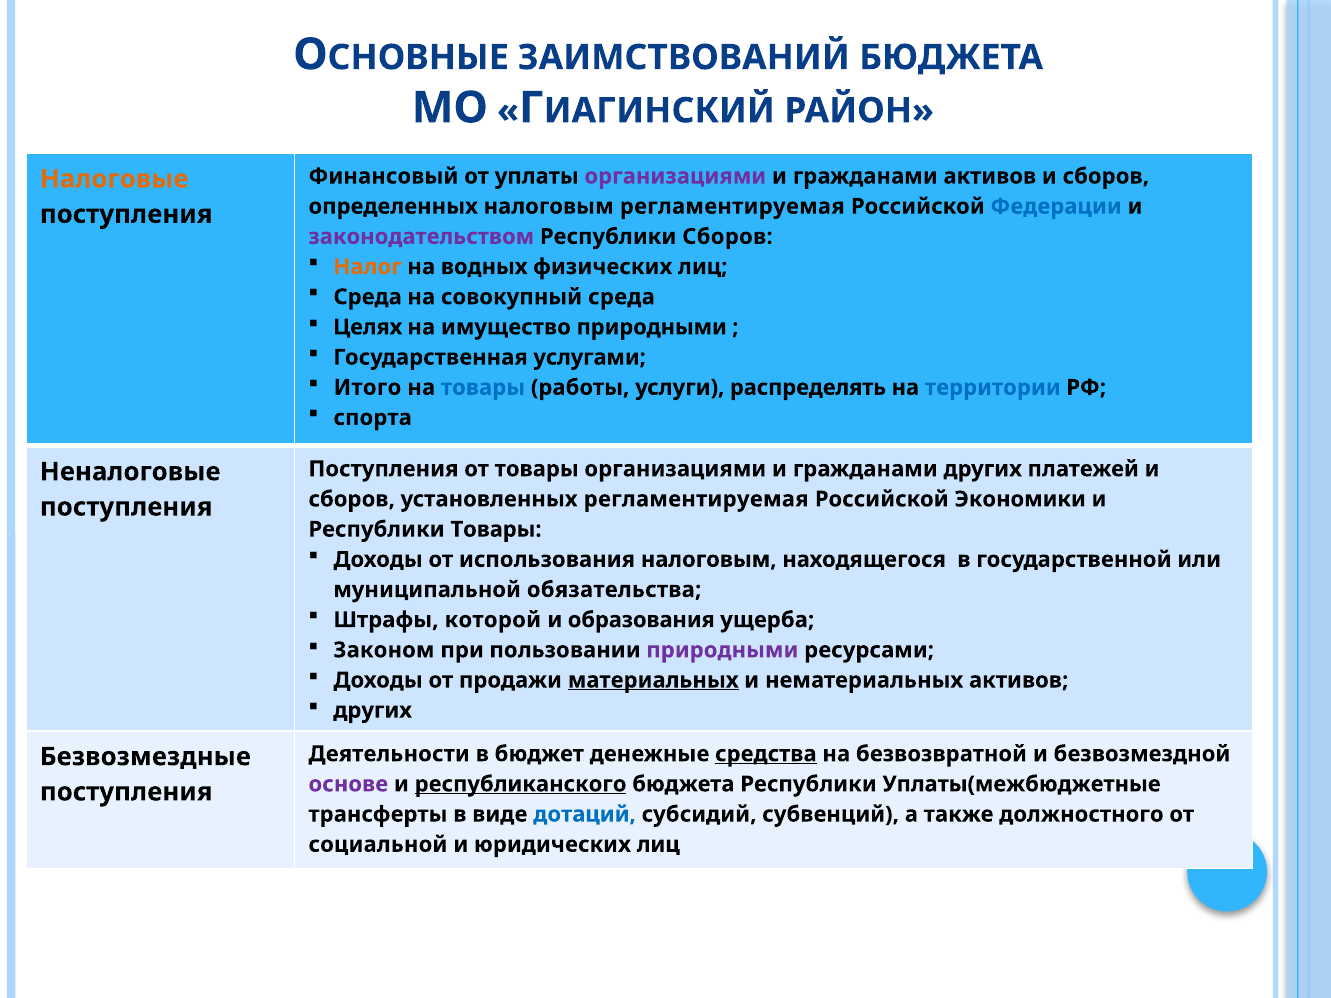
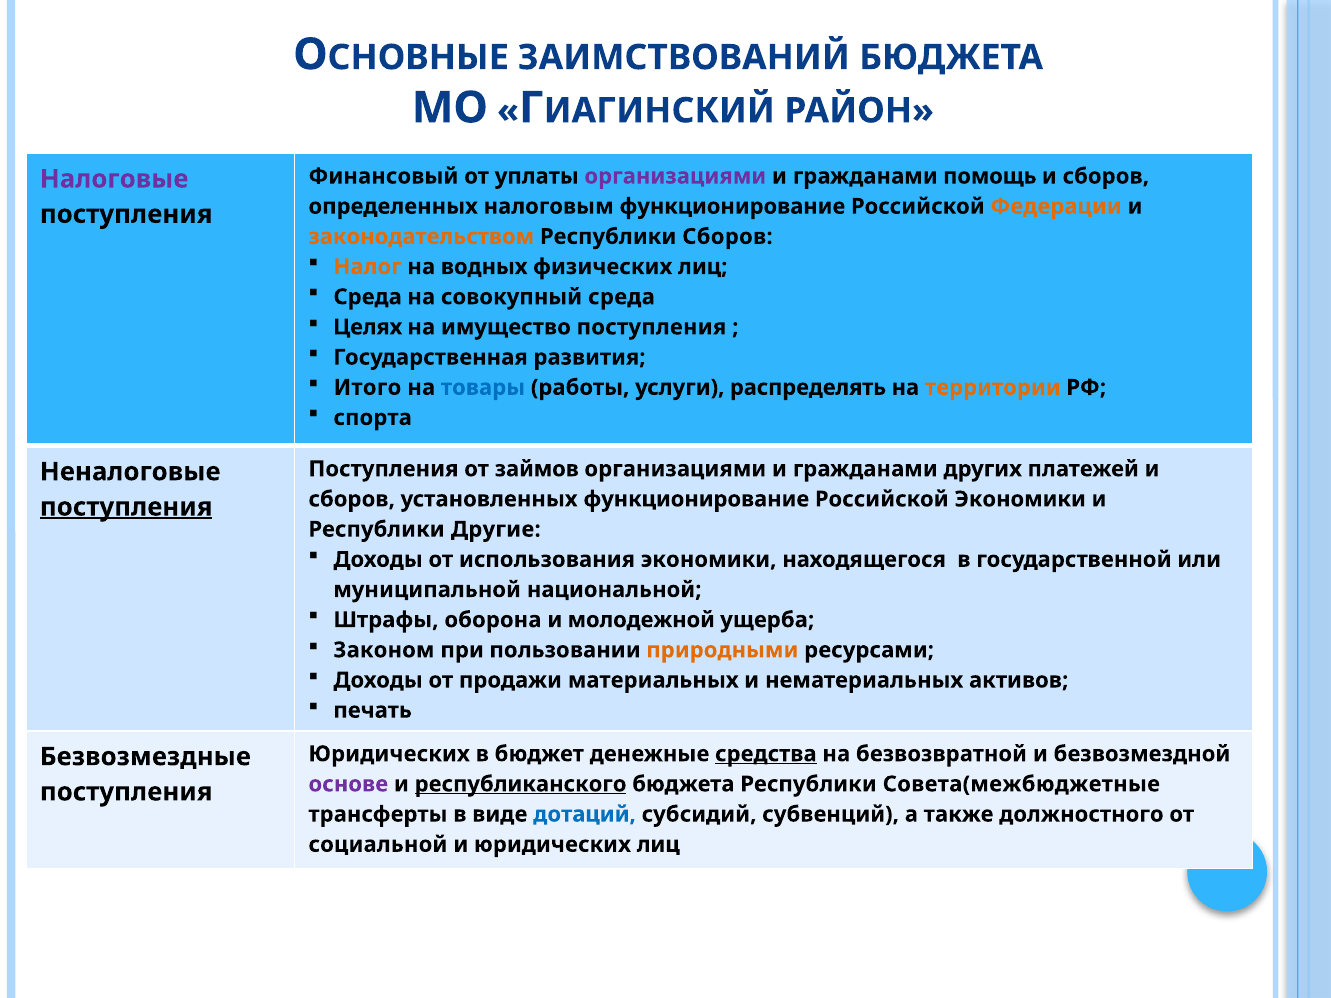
гражданами активов: активов -> помощь (990, 176)
Налоговые colour: orange -> purple (114, 179)
налоговым регламентируемая: регламентируемая -> функционирование (732, 206)
Федерации colour: blue -> orange (1056, 206)
законодательством colour: purple -> orange (421, 237)
имущество природными: природными -> поступления (651, 327)
услугами: услугами -> развития (589, 357)
территории colour: blue -> orange (993, 388)
от товары: товары -> займов (537, 469)
установленных регламентируемая: регламентируемая -> функционирование (696, 499)
поступления underline: none -> present (126, 507)
Республики Товары: Товары -> Другие (496, 529)
использования налоговым: налоговым -> экономики (709, 560)
обязательства: обязательства -> национальной (614, 590)
которой: которой -> оборона (493, 620)
образования: образования -> молодежной (641, 620)
природными colour: purple -> orange (722, 650)
материальных underline: present -> none (653, 680)
других: других -> печать (373, 711)
Деятельности: Деятельности -> Юридических (389, 754)
Уплаты(межбюджетные: Уплаты(межбюджетные -> Совета(межбюджетные (1021, 784)
